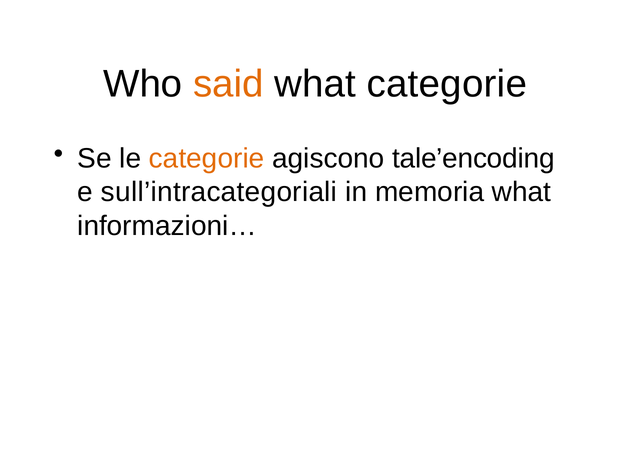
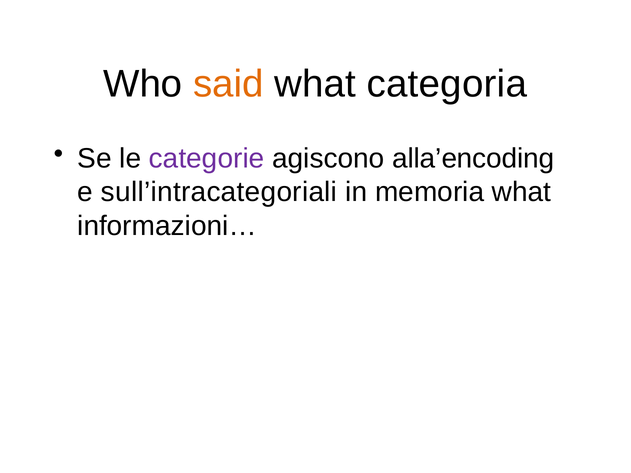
what categorie: categorie -> categoria (447, 84)
categorie colour: orange -> purple (207, 159)
tale’encoding: tale’encoding -> alla’encoding (473, 159)
